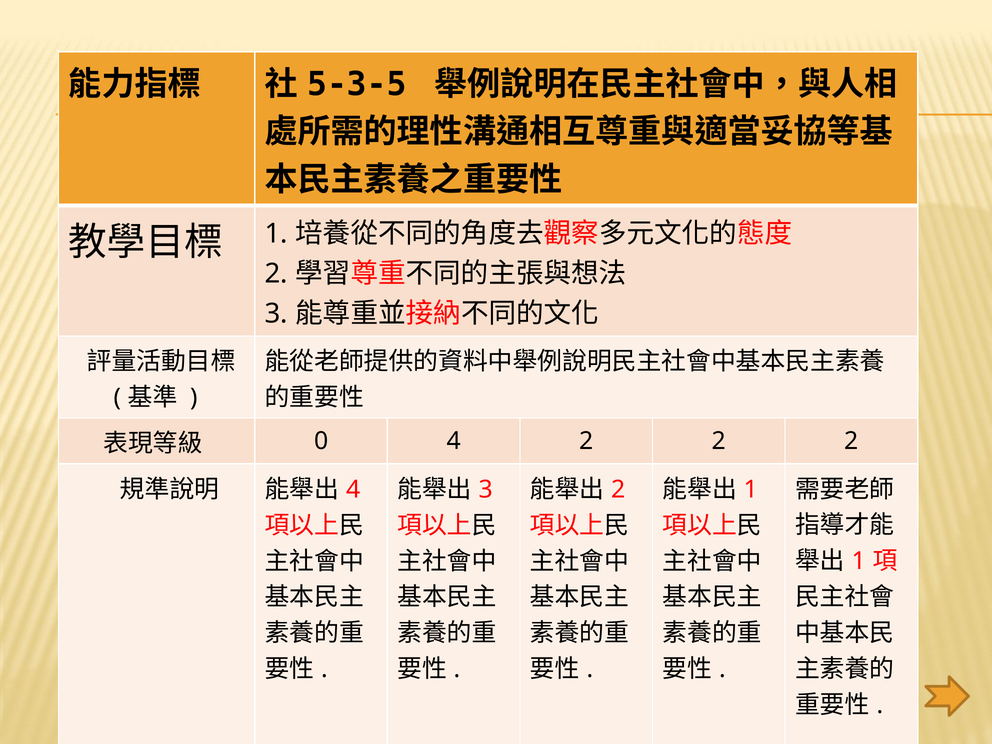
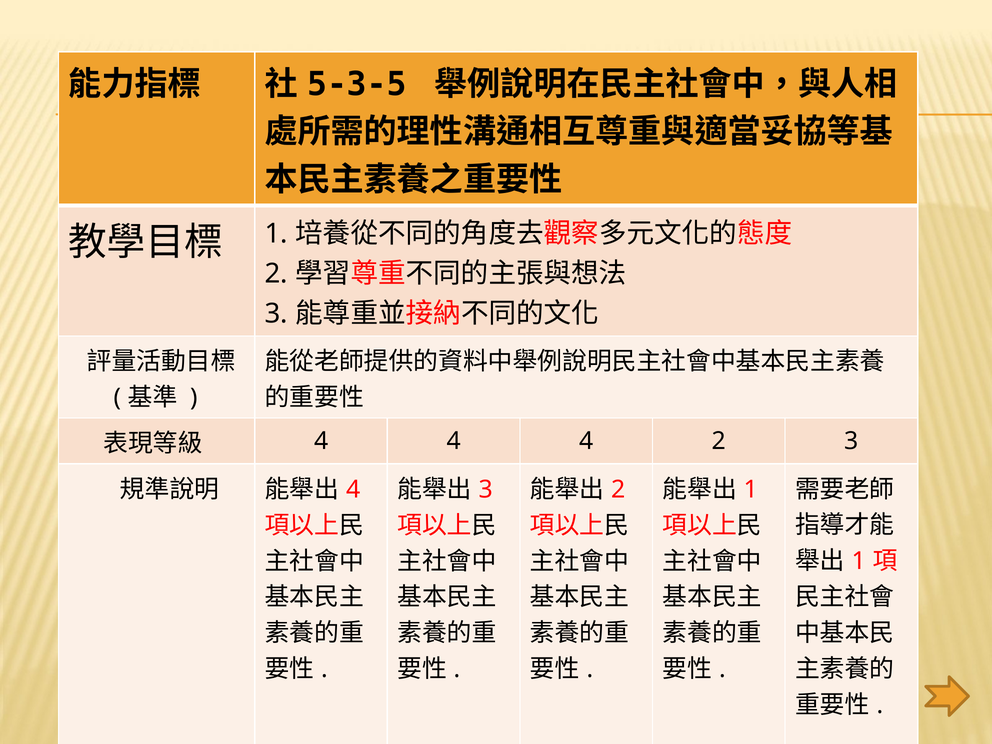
0: 0 -> 4 (321, 441)
2: 2 -> 4 (586, 441)
2: 2 -> 3 (851, 441)
